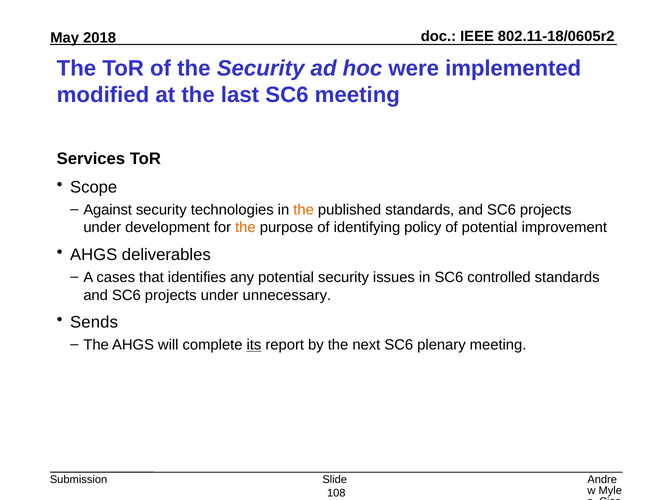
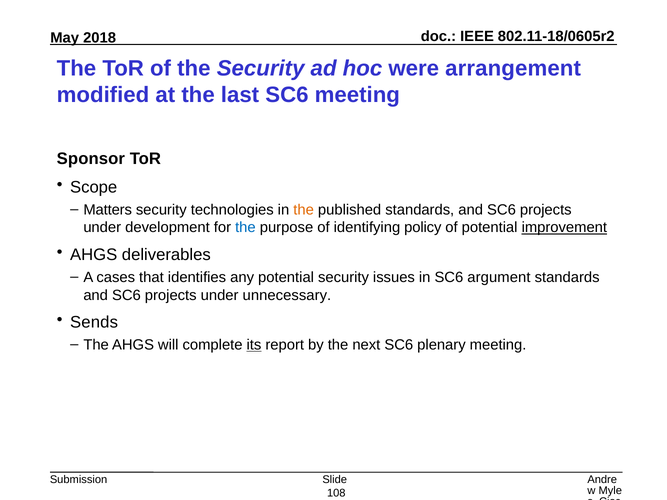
implemented: implemented -> arrangement (513, 68)
Services: Services -> Sponsor (91, 159)
Against: Against -> Matters (108, 210)
the colour: orange -> blue (245, 228)
improvement underline: none -> present (564, 228)
controlled: controlled -> argument (499, 277)
